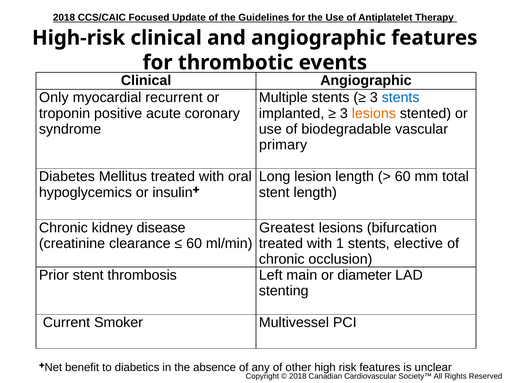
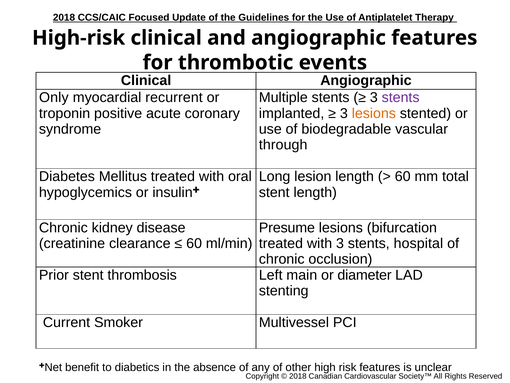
stents colour: blue -> purple (401, 97)
primary: primary -> through (283, 145)
Greatest: Greatest -> Presume (287, 227)
with 1: 1 -> 3 (340, 243)
elective: elective -> hospital (418, 243)
